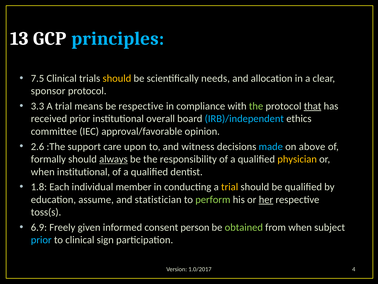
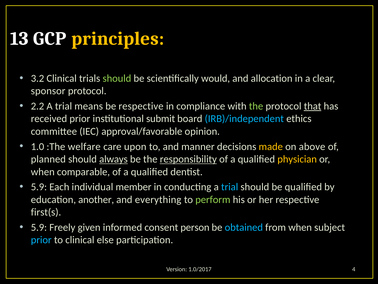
principles colour: light blue -> yellow (118, 38)
7.5: 7.5 -> 3.2 (37, 78)
should colour: yellow -> light green (117, 78)
needs: needs -> would (216, 78)
3.3: 3.3 -> 2.2 (37, 106)
overall: overall -> submit (161, 119)
2.6: 2.6 -> 1.0 (37, 146)
support: support -> welfare (84, 146)
witness: witness -> manner (198, 146)
made colour: light blue -> yellow (271, 146)
formally: formally -> planned (48, 159)
responsibility underline: none -> present (188, 159)
when institutional: institutional -> comparable (83, 171)
1.8: 1.8 -> 5.9 (39, 187)
trial colour: yellow -> light blue (230, 187)
assume: assume -> another (96, 199)
statistician: statistician -> everything (158, 199)
her underline: present -> none (266, 199)
toss(s: toss(s -> first(s (46, 212)
6.9: 6.9 -> 5.9 (39, 227)
obtained colour: light green -> light blue (244, 227)
sign: sign -> else (105, 240)
